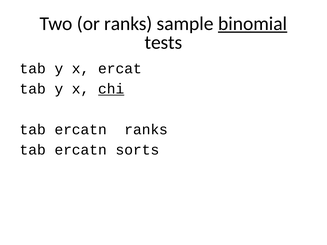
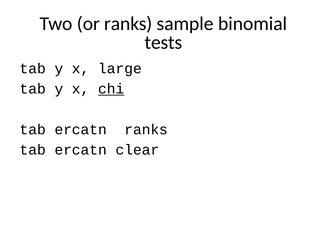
binomial underline: present -> none (253, 24)
ercat: ercat -> large (120, 69)
sorts: sorts -> clear (137, 150)
